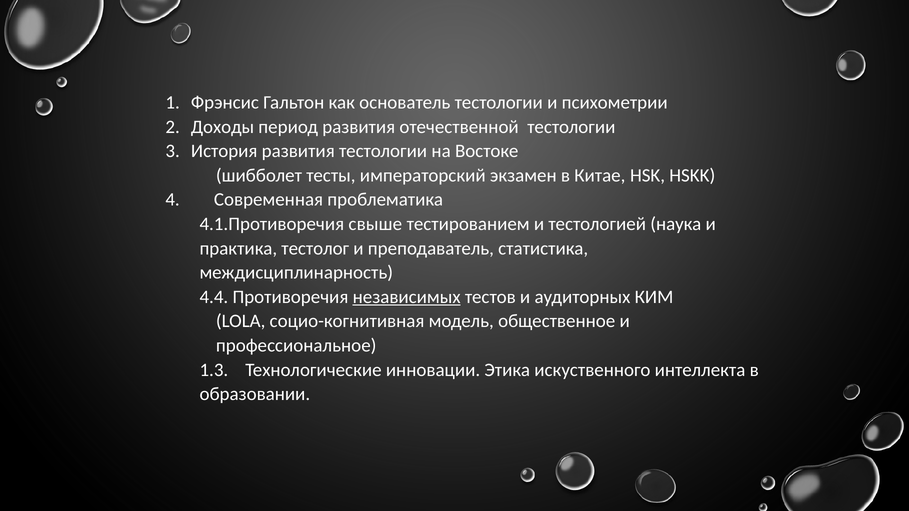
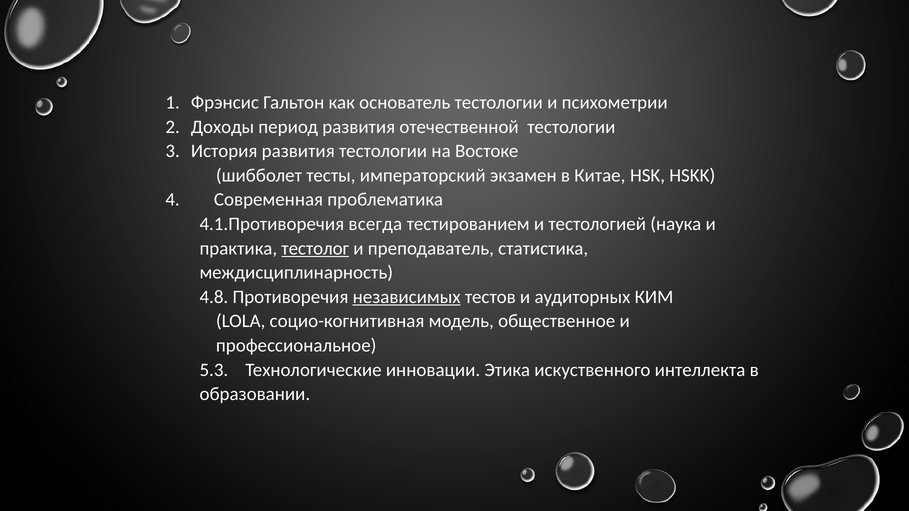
свыше: свыше -> всегда (375, 224)
тестолог underline: none -> present (315, 248)
4.4: 4.4 -> 4.8 (214, 297)
1.3: 1.3 -> 5.3 (214, 370)
